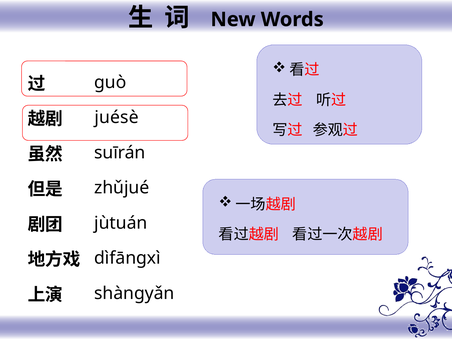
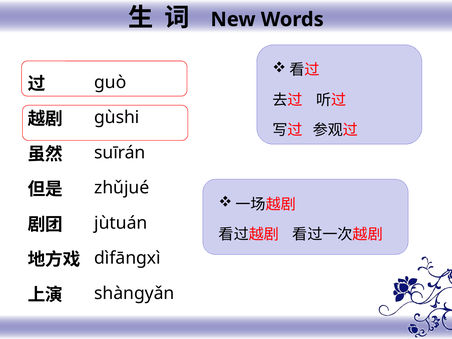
juésè: juésè -> gùshi (117, 117)
